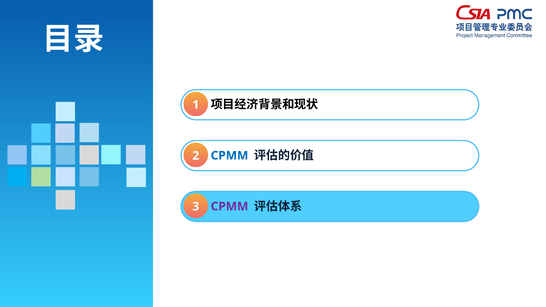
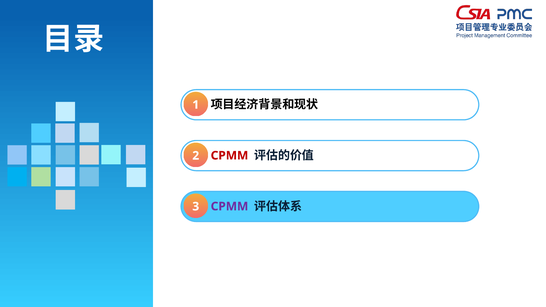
CPMM colour: blue -> red (229, 156)
